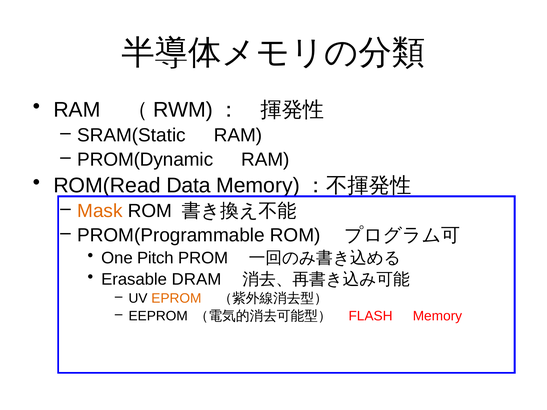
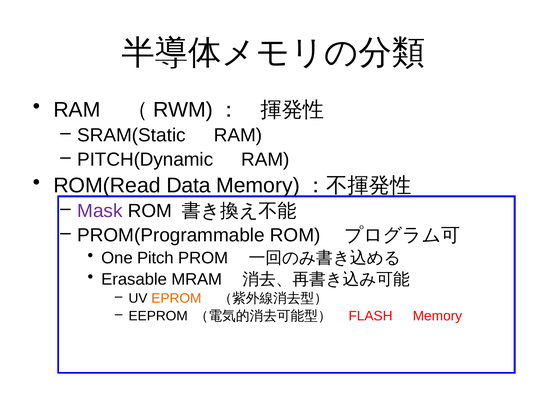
PROM(Dynamic: PROM(Dynamic -> PITCH(Dynamic (145, 160)
Mask colour: orange -> purple (100, 211)
DRAM: DRAM -> MRAM (197, 279)
